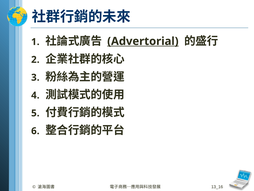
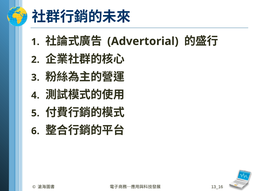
Advertorial underline: present -> none (143, 41)
